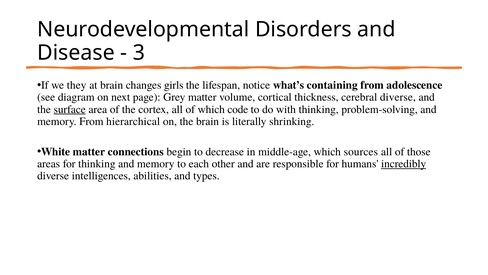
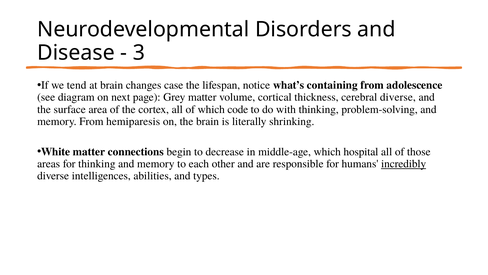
they: they -> tend (77, 85)
girls: girls -> case (174, 85)
surface underline: present -> none (70, 109)
hierarchical: hierarchical -> hemiparesis (133, 121)
sources: sources -> hospital (361, 151)
